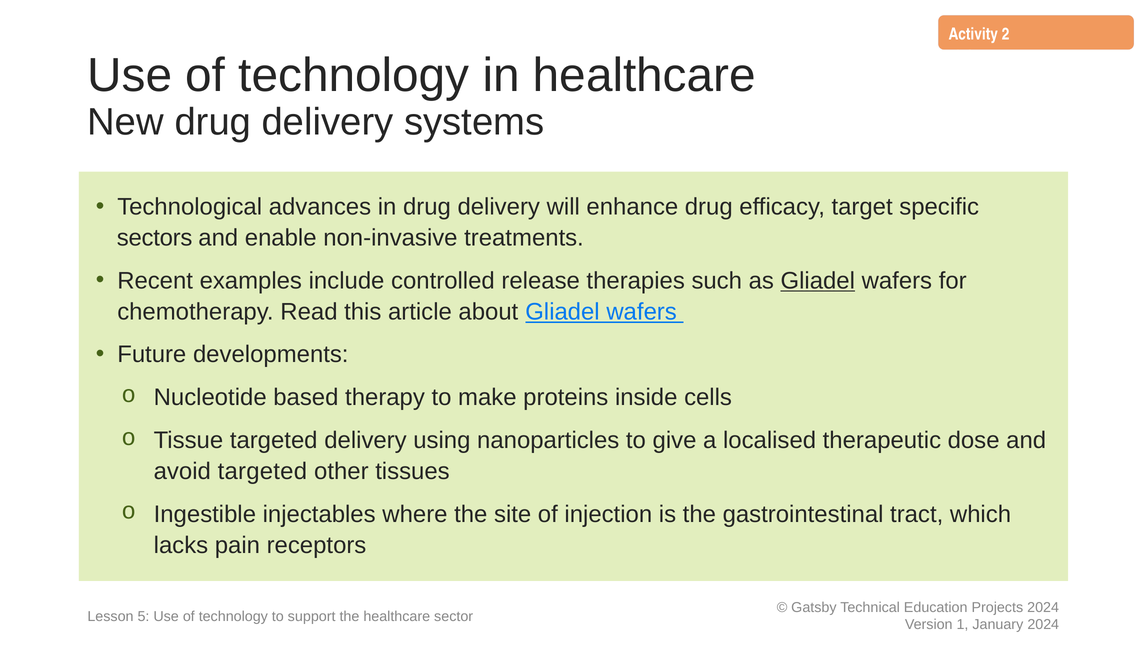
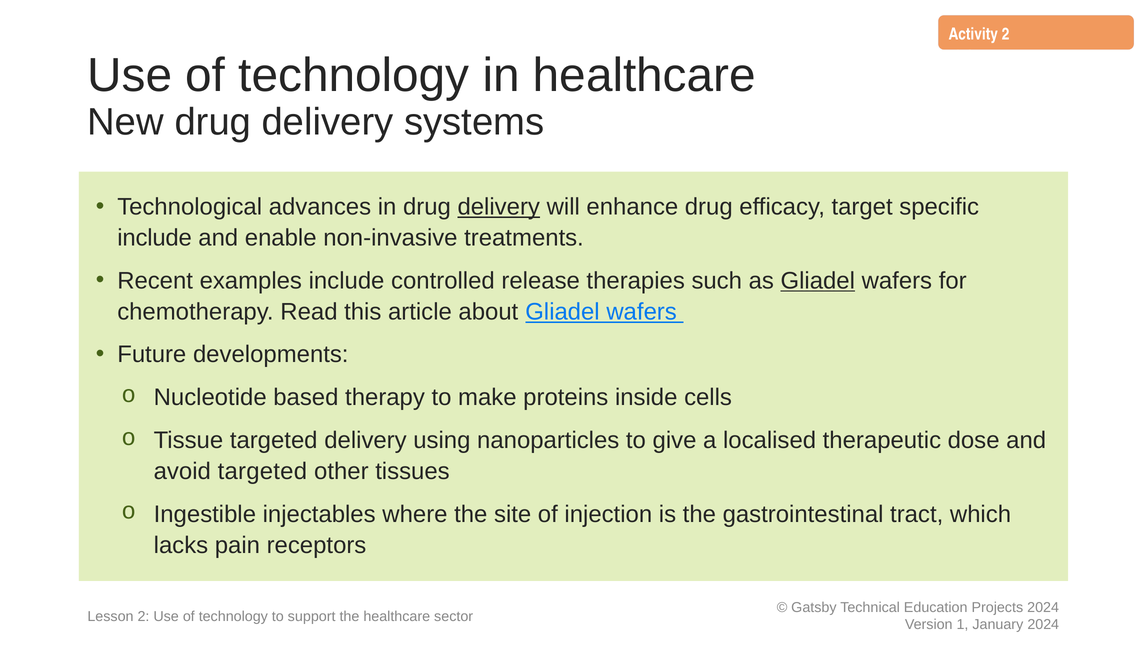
delivery underline: none -> present (499, 207)
sectors: sectors -> include (155, 238)
Lesson 5: 5 -> 2 (143, 617)
